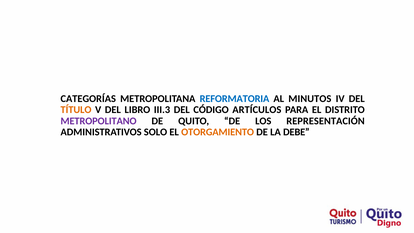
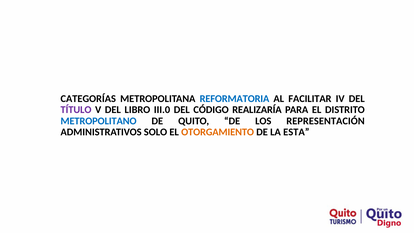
MINUTOS: MINUTOS -> FACILITAR (310, 99)
TÍTULO colour: orange -> purple (76, 110)
III.3: III.3 -> III.0 (162, 110)
ARTÍCULOS: ARTÍCULOS -> REALIZARÍA (257, 110)
METROPOLITANO colour: purple -> blue (99, 121)
DEBE: DEBE -> ESTA (296, 132)
